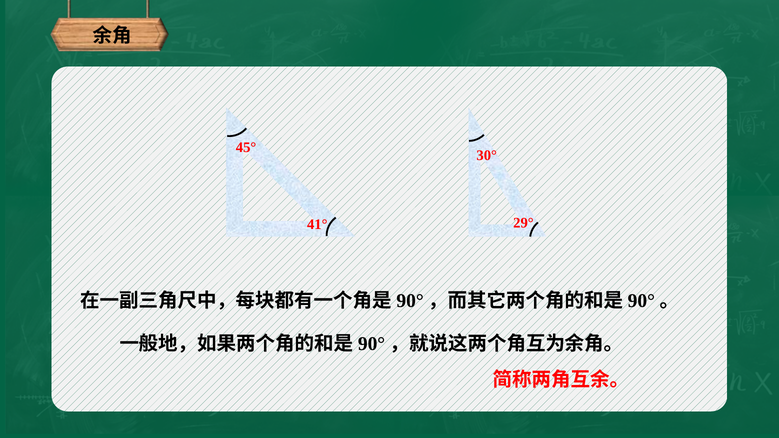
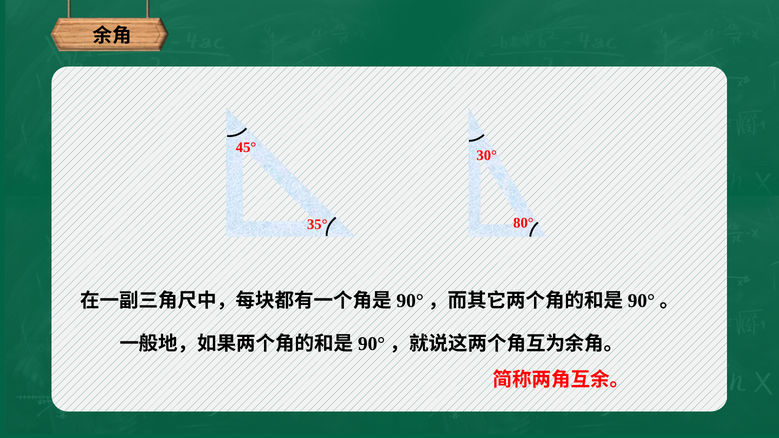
29°: 29° -> 80° (523, 223)
41°: 41° -> 35° (317, 225)
